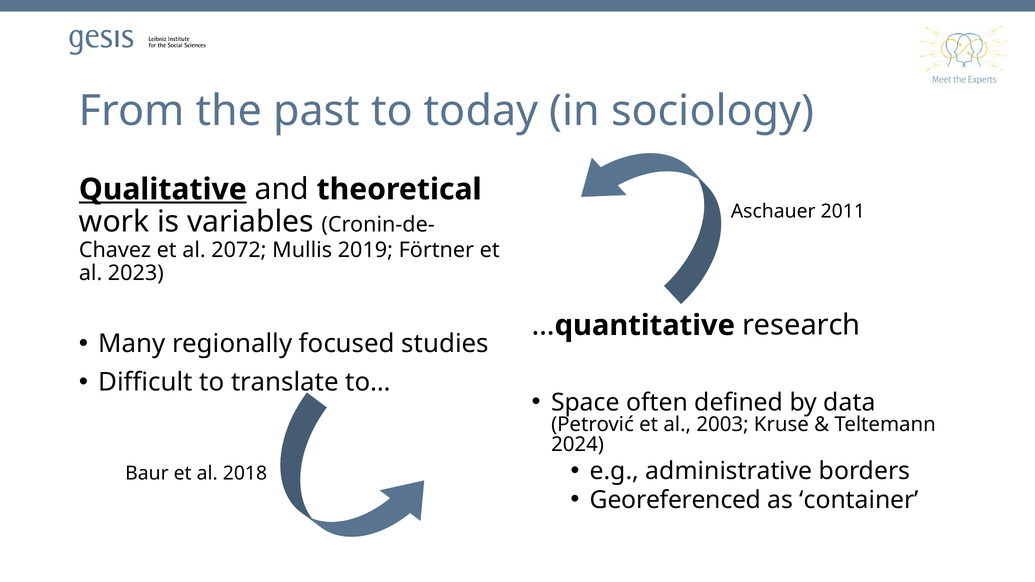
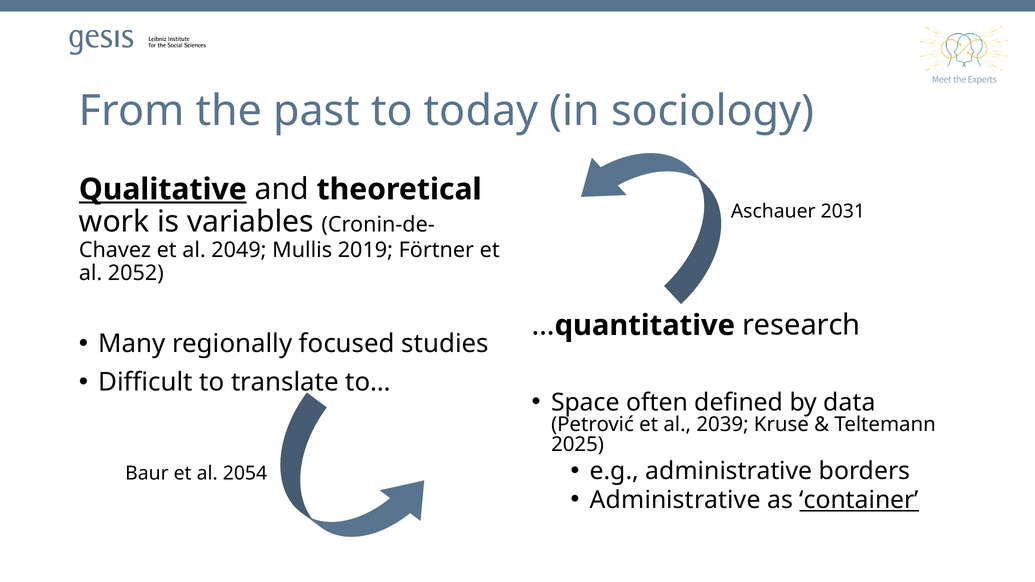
2011: 2011 -> 2031 (843, 211)
2072: 2072 -> 2049 (239, 250)
2023: 2023 -> 2052 (136, 273)
2003: 2003 -> 2039 (723, 425)
2024: 2024 -> 2025 (578, 445)
2018: 2018 -> 2054 (245, 473)
Georeferenced: Georeferenced -> Administrative (675, 500)
container underline: none -> present (859, 500)
